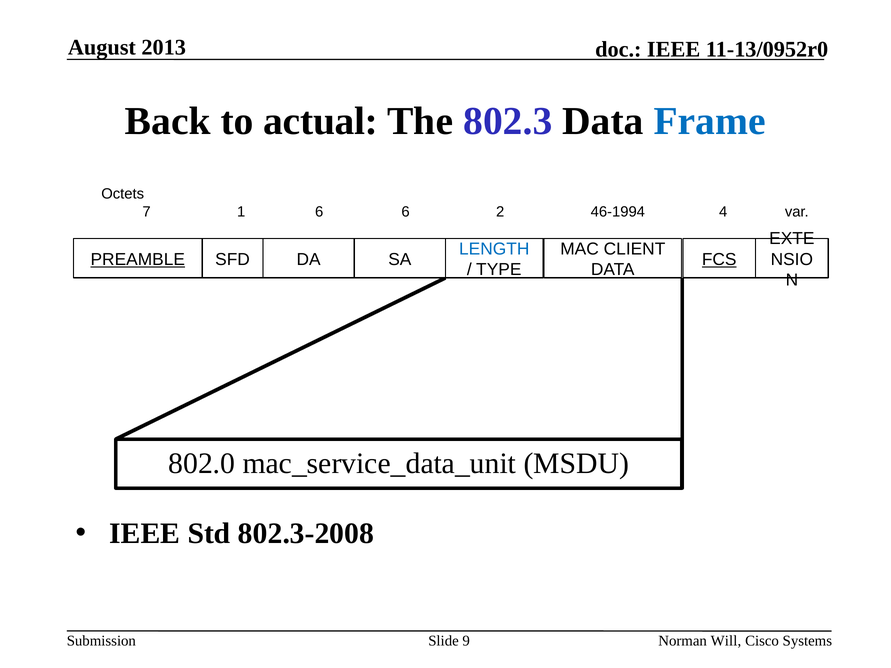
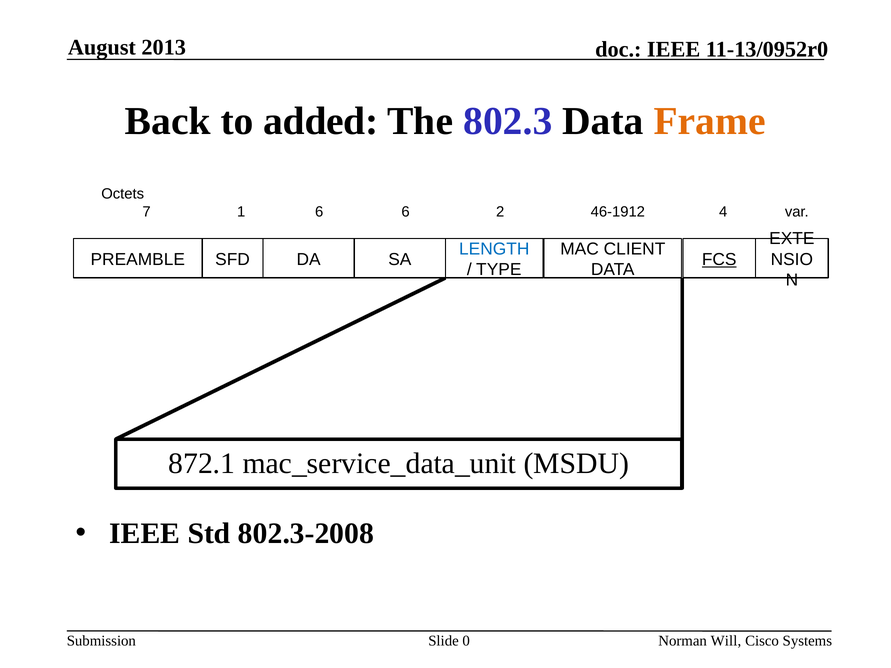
actual: actual -> added (321, 121)
Frame colour: blue -> orange (710, 121)
46-1994: 46-1994 -> 46-1912 (618, 212)
PREAMBLE underline: present -> none (138, 259)
802.0: 802.0 -> 872.1 (202, 464)
9: 9 -> 0 (466, 641)
